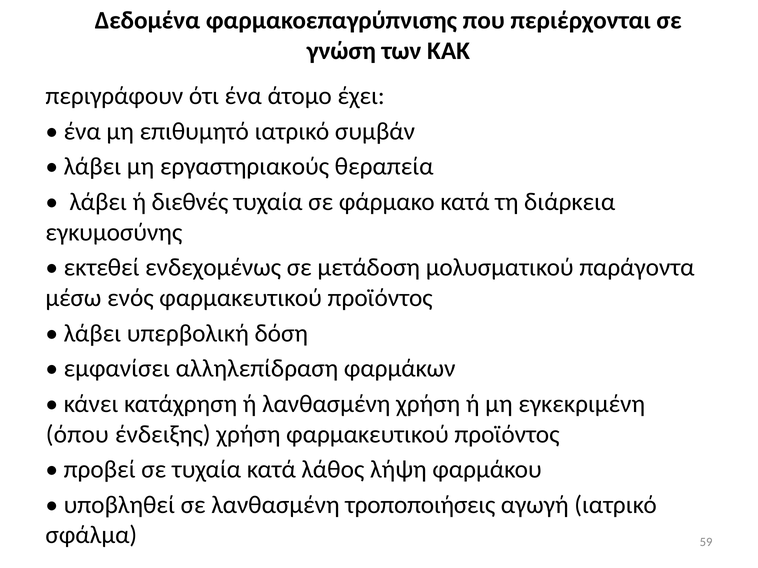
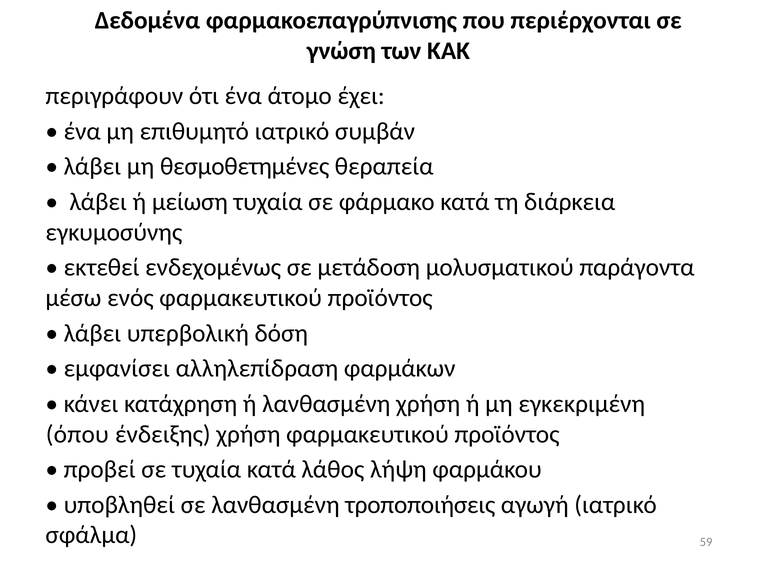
εργαστηριακούς: εργαστηριακούς -> θεσμοθετημένες (245, 167)
διεθνές: διεθνές -> μείωση (190, 202)
